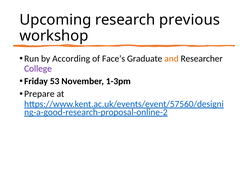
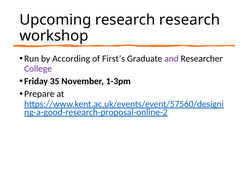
research previous: previous -> research (190, 20)
Face’s: Face’s -> First’s (113, 59)
and colour: orange -> purple (171, 59)
53: 53 -> 35 (55, 81)
